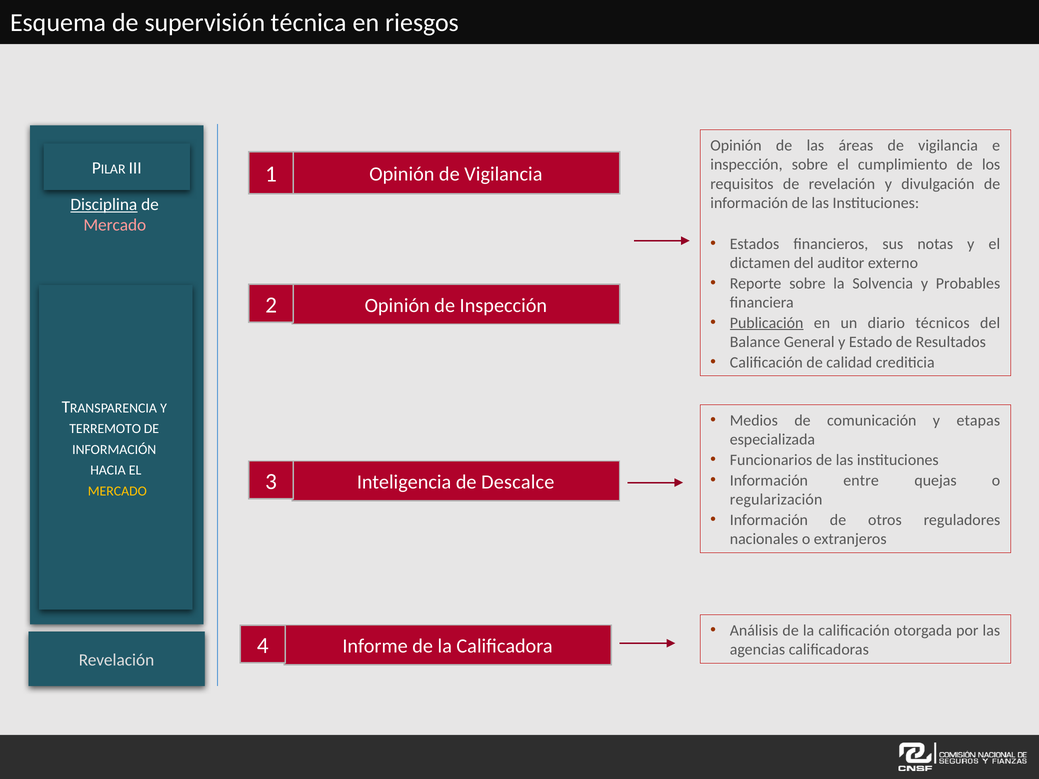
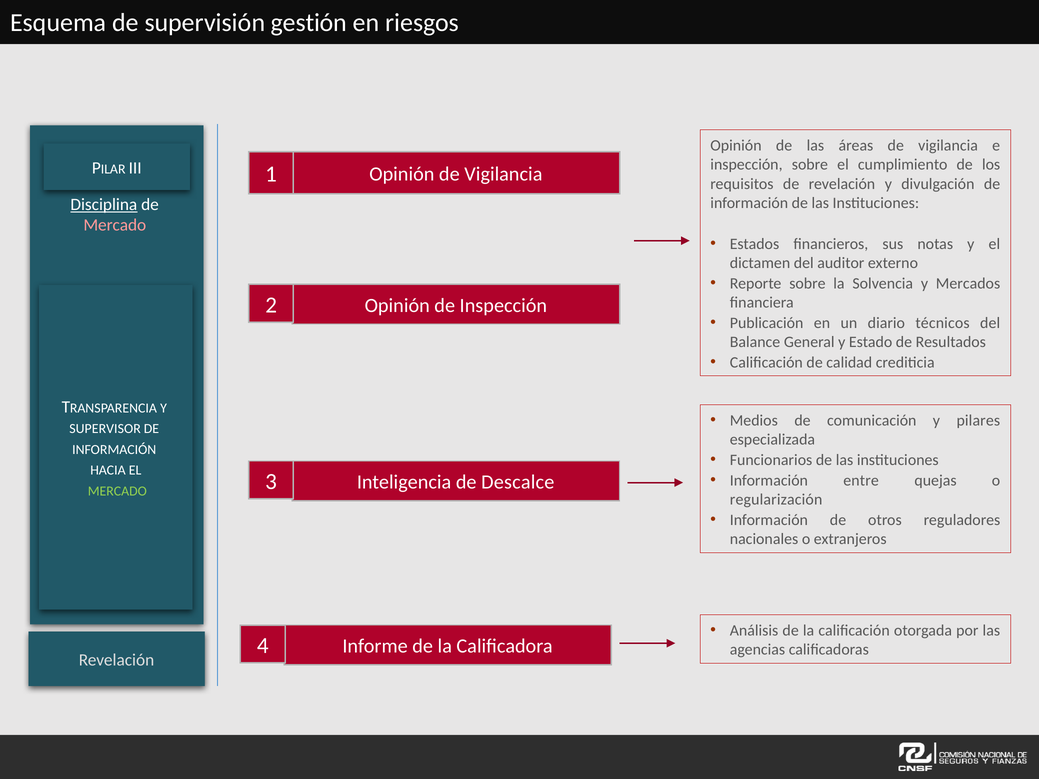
técnica: técnica -> gestión (309, 22)
Probables: Probables -> Mercados (968, 283)
Publicación underline: present -> none (767, 323)
etapas: etapas -> pilares (978, 421)
TERREMOTO: TERREMOTO -> SUPERVISOR (105, 429)
MERCADO colour: yellow -> light green (117, 491)
